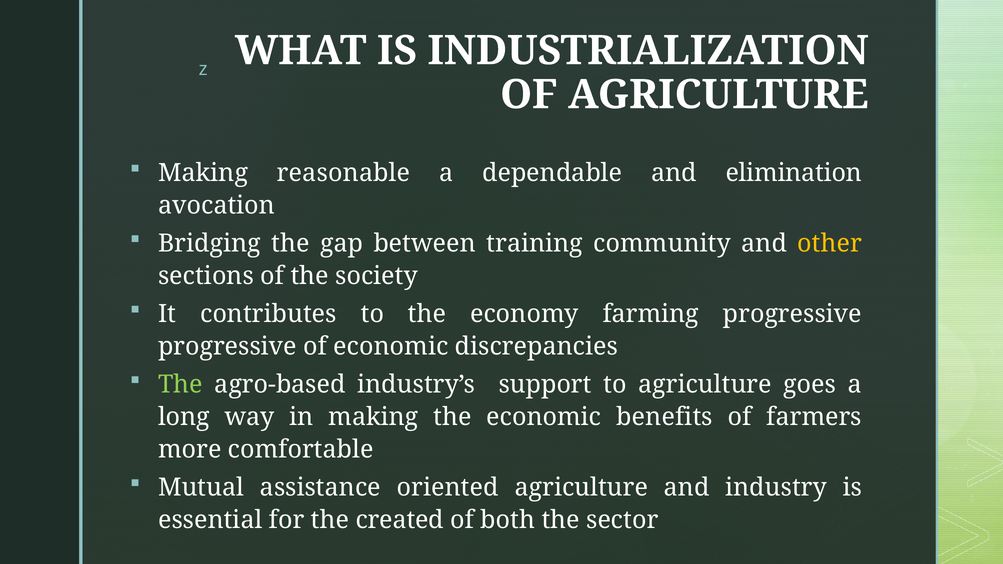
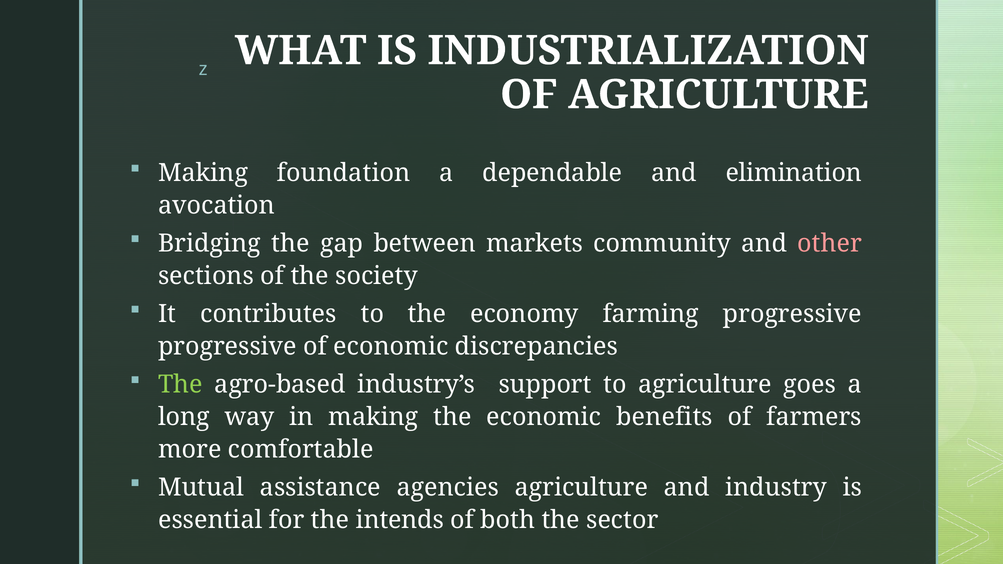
reasonable: reasonable -> foundation (344, 173)
training: training -> markets (535, 243)
other colour: yellow -> pink (830, 243)
oriented: oriented -> agencies (448, 488)
created: created -> intends (400, 520)
